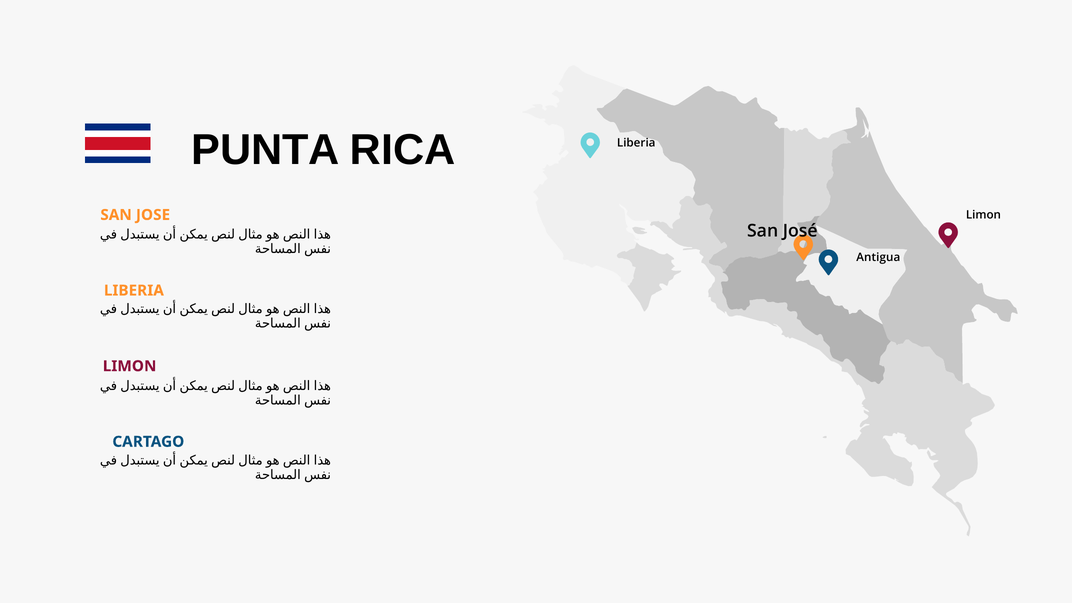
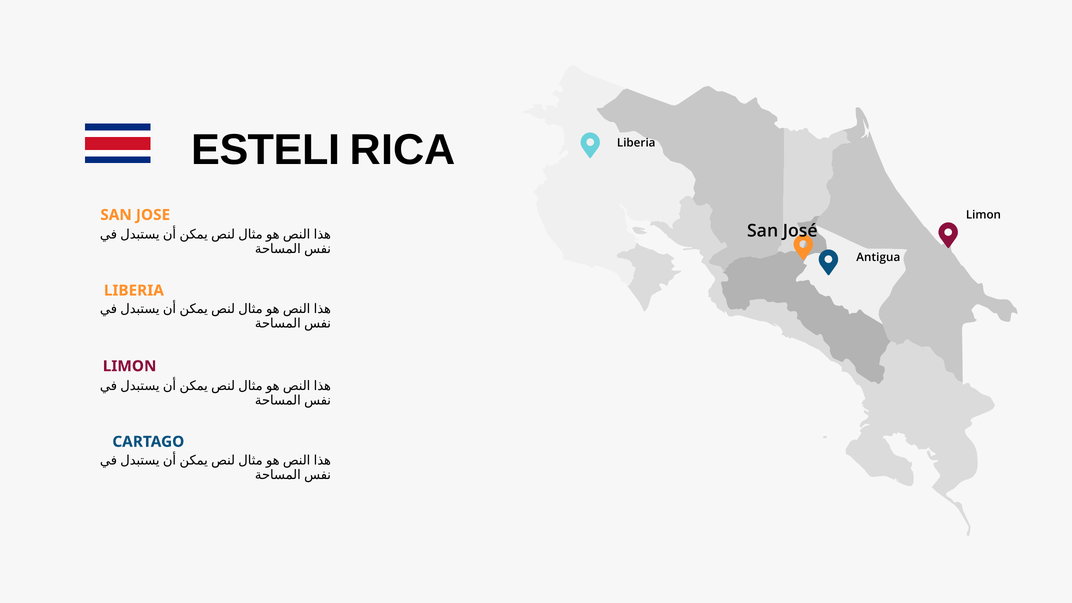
PUNTA: PUNTA -> ESTELI (266, 150)
